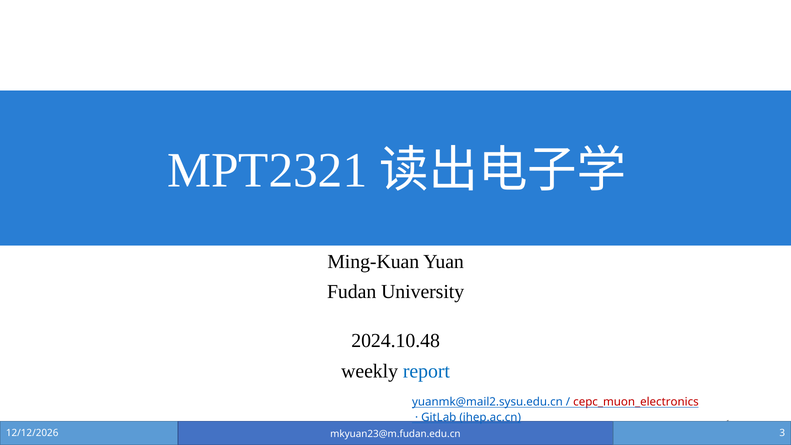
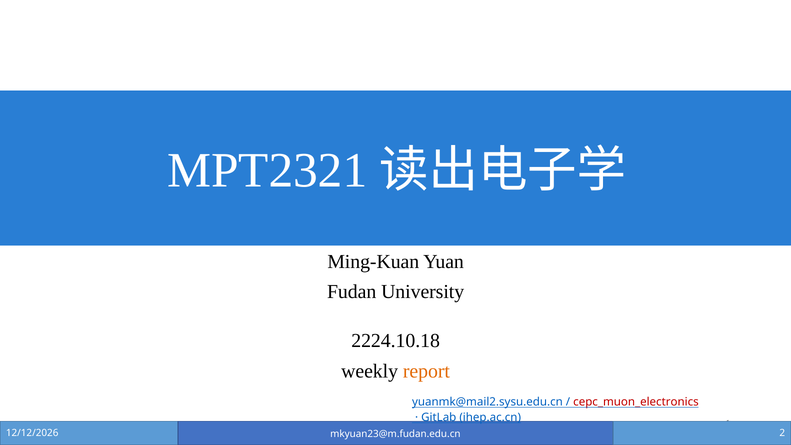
2024.10.48: 2024.10.48 -> 2224.10.18 (396, 341)
report colour: blue -> orange (426, 371)
3: 3 -> 2 (782, 433)
